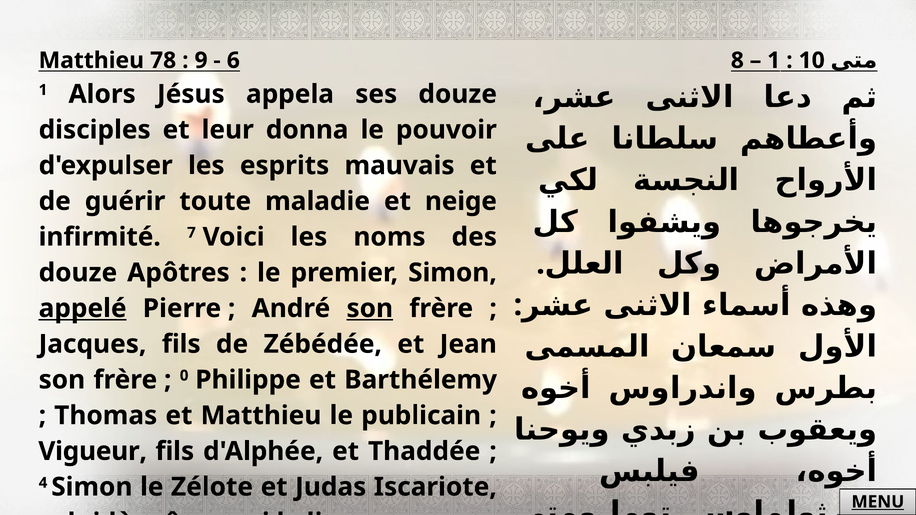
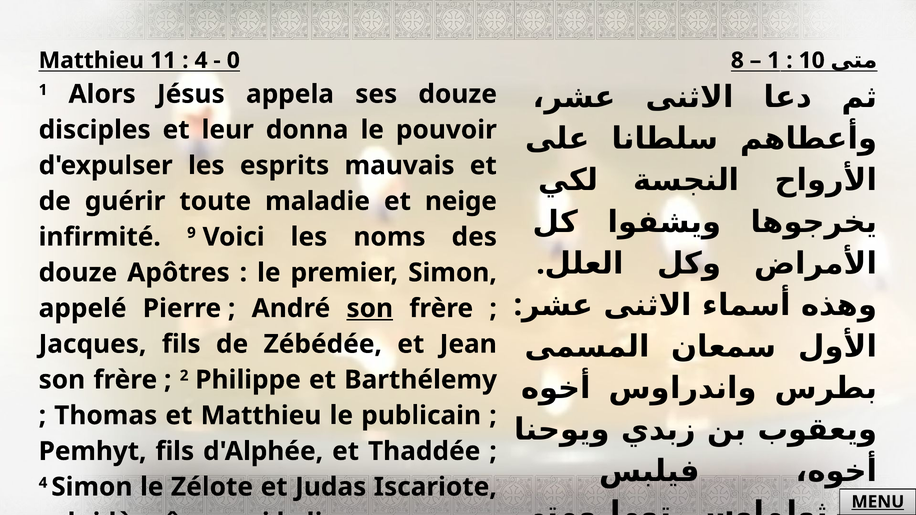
78: 78 -> 11 (163, 60)
9: 9 -> 4 (201, 60)
6: 6 -> 0 (233, 60)
7: 7 -> 9 (191, 233)
appelé underline: present -> none (83, 309)
0: 0 -> 2 (184, 376)
Vigueur: Vigueur -> Pemhyt (93, 451)
